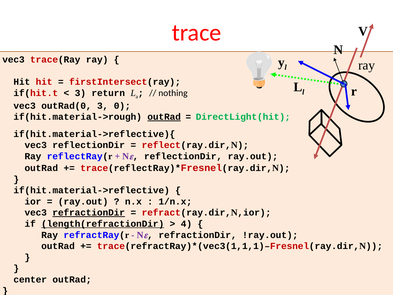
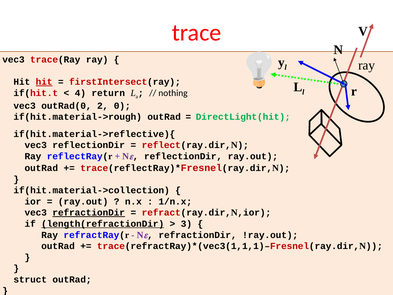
hit underline: none -> present (44, 82)
3: 3 -> 4 (80, 93)
outRad(0 3: 3 -> 2 (103, 106)
outRad underline: present -> none (164, 117)
if(hit.material->reflective: if(hit.material->reflective -> if(hit.material->collection (92, 190)
4: 4 -> 3 (186, 224)
center: center -> struct (30, 279)
